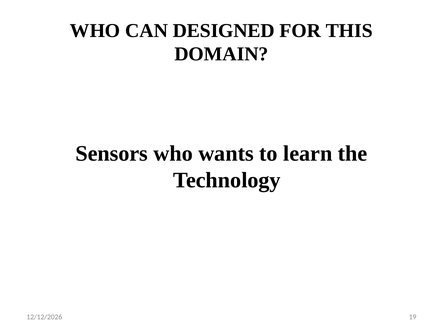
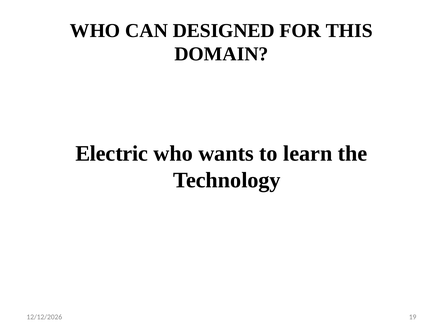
Sensors: Sensors -> Electric (112, 154)
